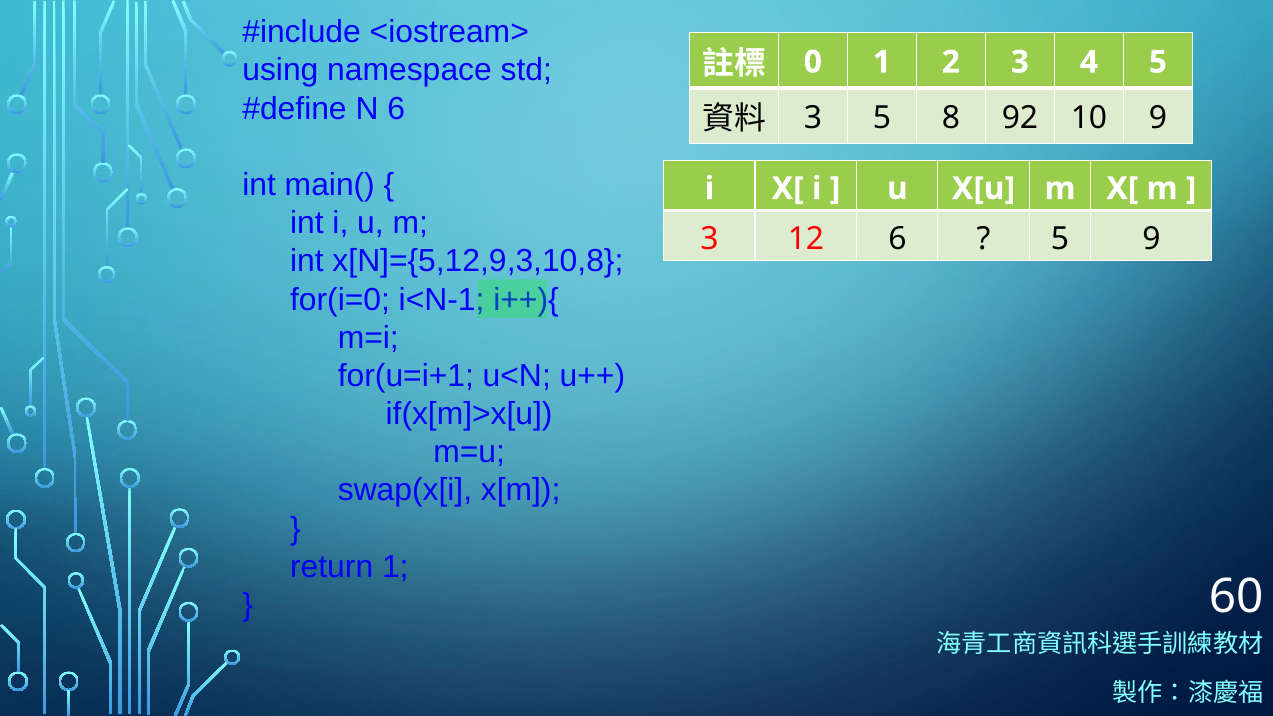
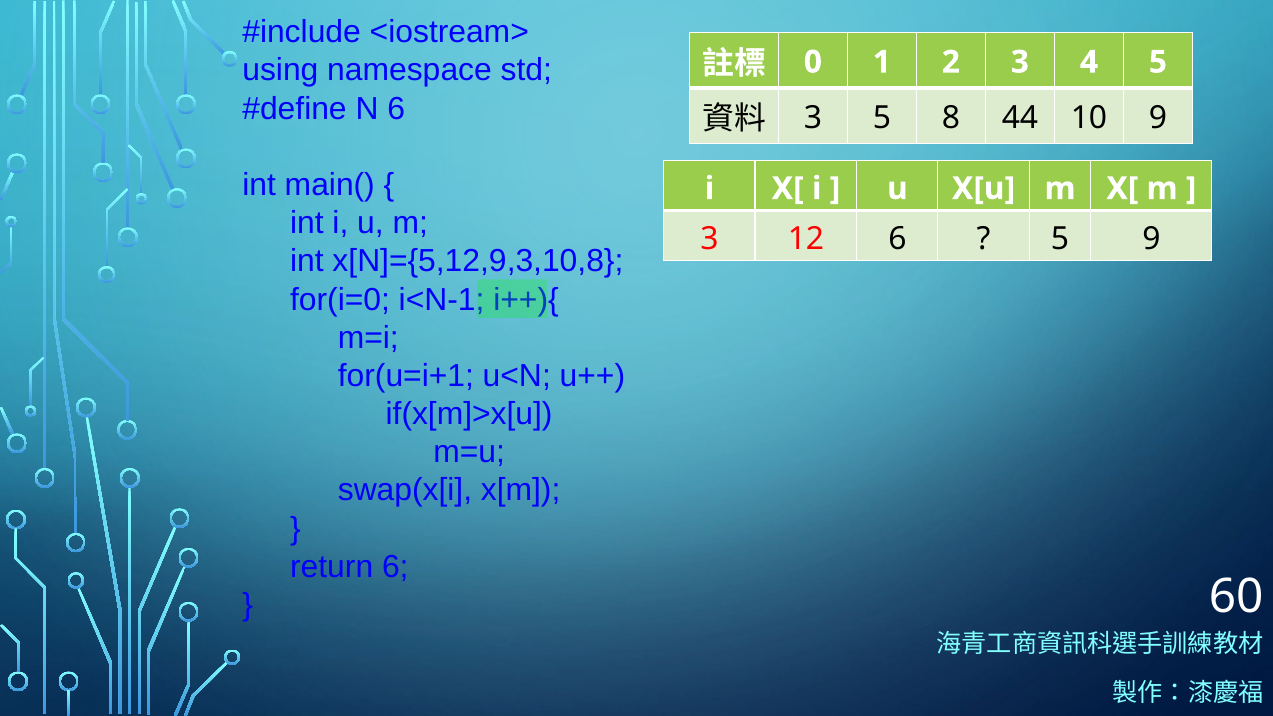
92: 92 -> 44 (1020, 118)
return 1: 1 -> 6 (395, 567)
